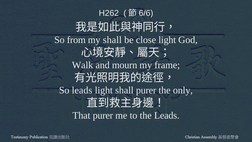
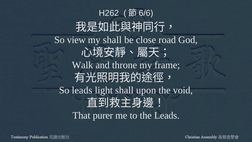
from: from -> view (76, 40)
close light: light -> road (167, 40)
mourn: mourn -> throne (125, 65)
shall purer: purer -> upon (146, 90)
only: only -> void (183, 90)
